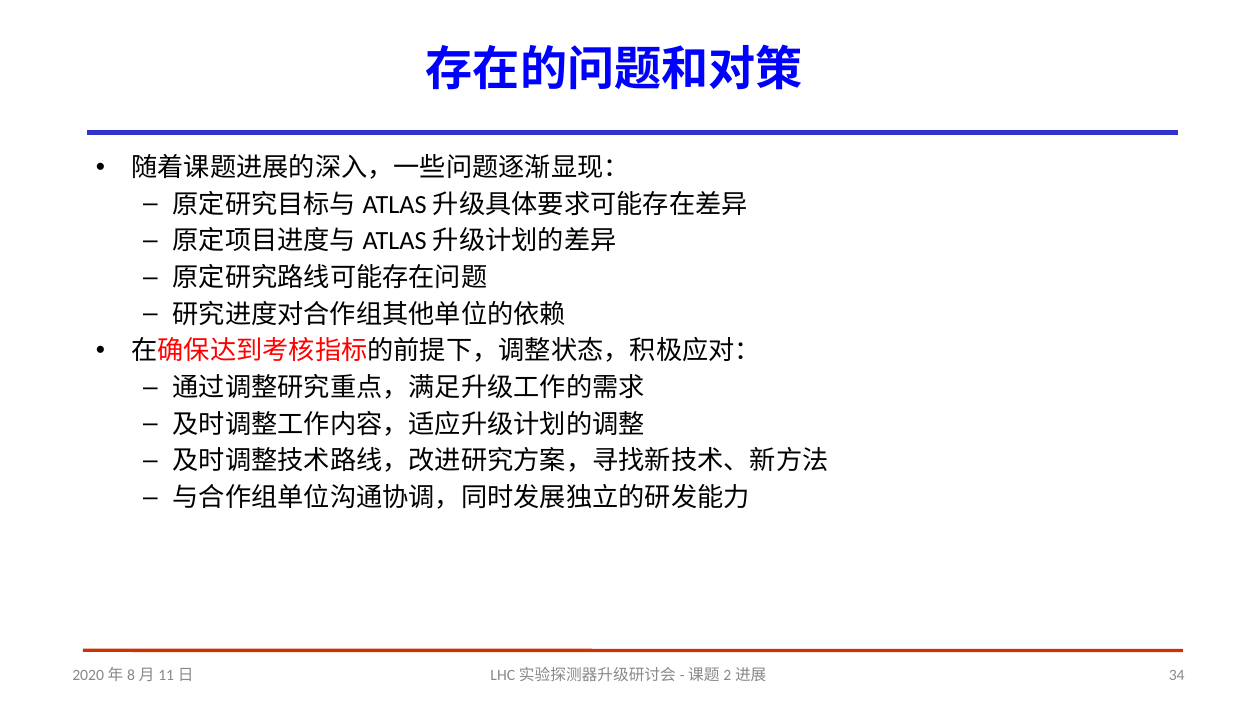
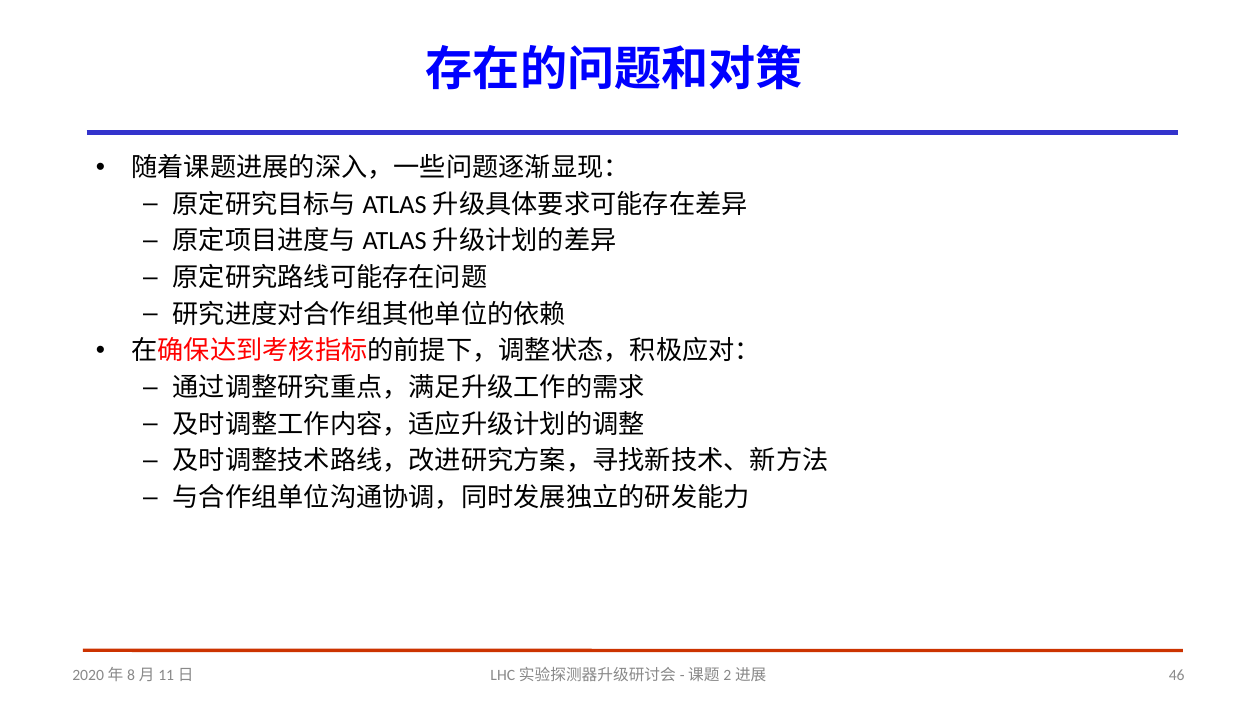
34: 34 -> 46 (1177, 675)
